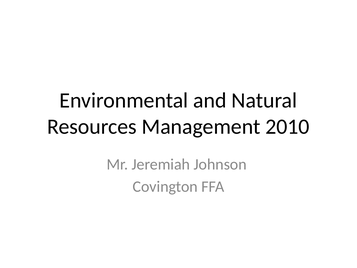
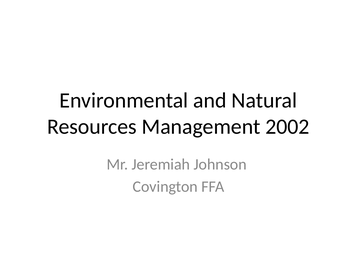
2010: 2010 -> 2002 (287, 126)
